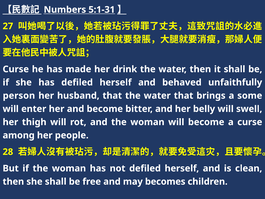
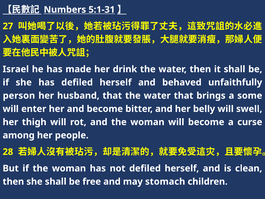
Curse: Curse -> Israel (16, 69)
becomes: becomes -> stomach (165, 181)
